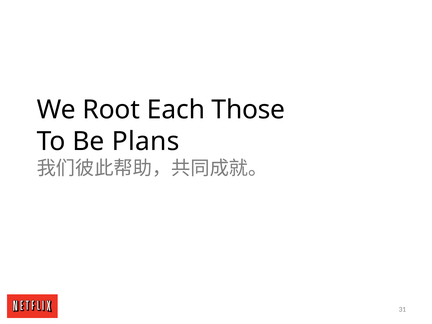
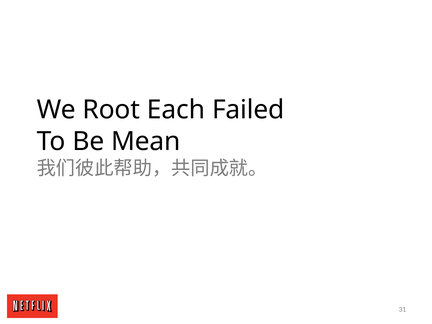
Those: Those -> Failed (248, 110)
Plans: Plans -> Mean (146, 142)
